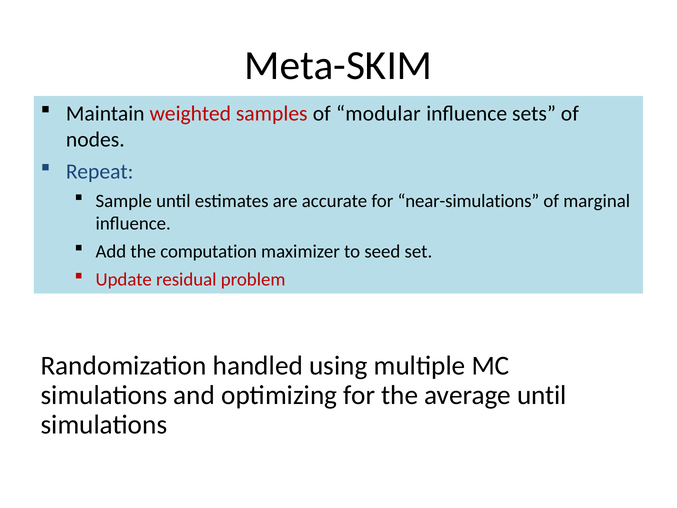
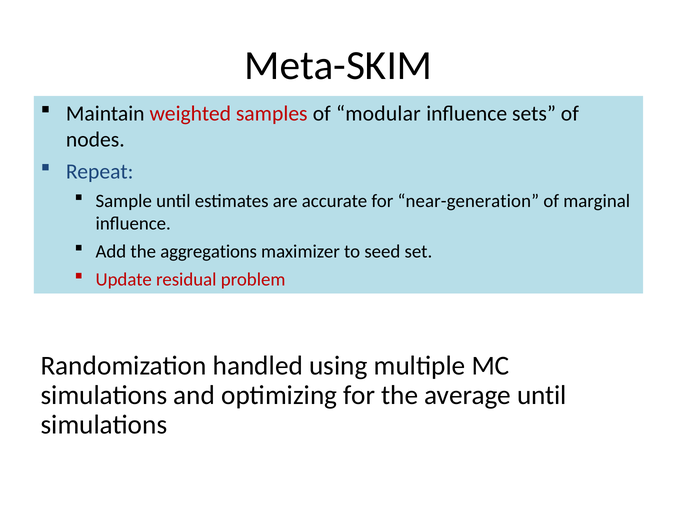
near-simulations: near-simulations -> near-generation (468, 201)
computation: computation -> aggregations (209, 251)
